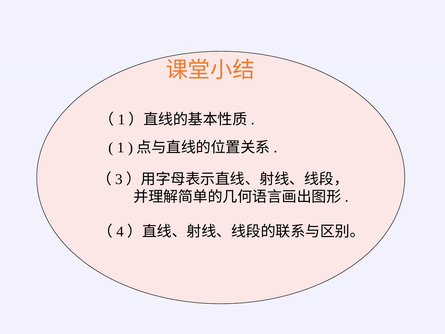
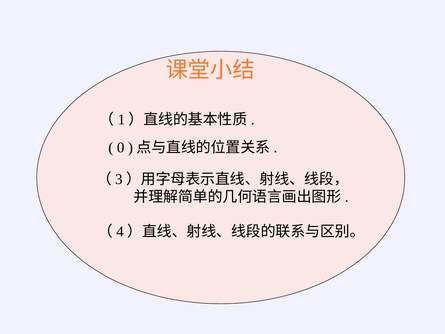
1: 1 -> 0 (121, 147)
